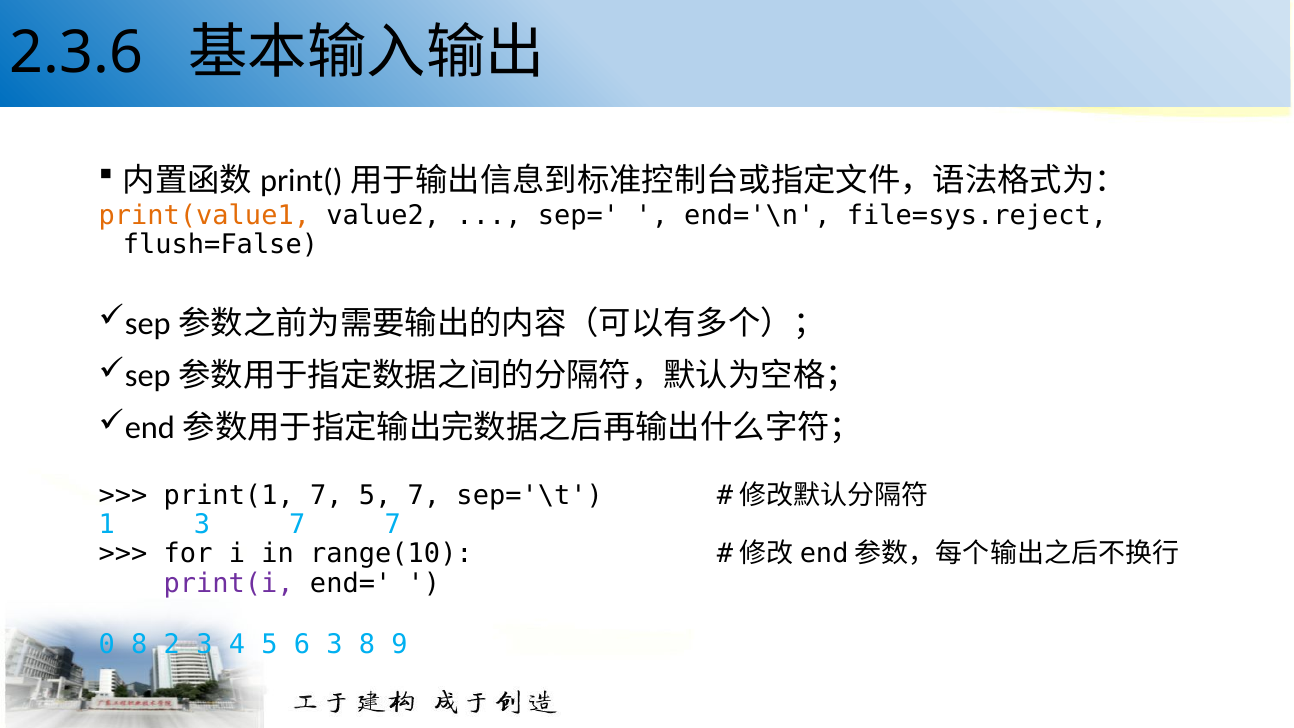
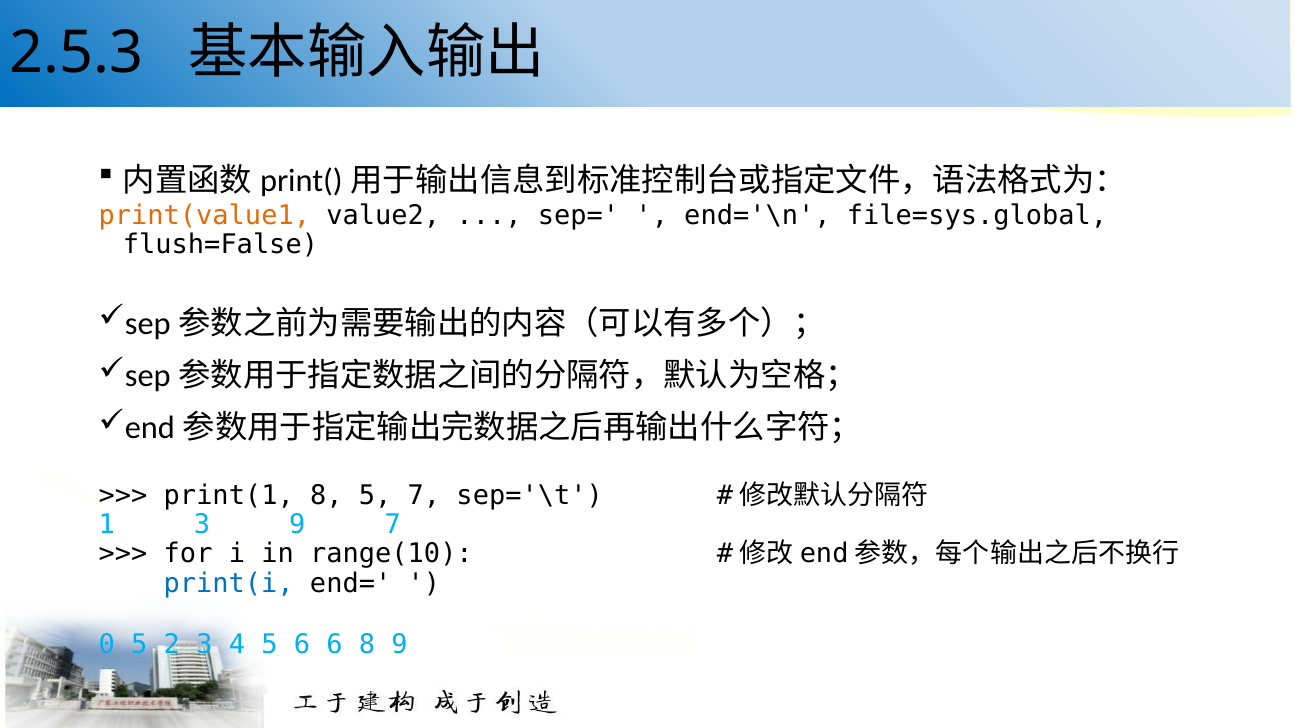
2.3.6: 2.3.6 -> 2.5.3 (77, 53)
file=sys.reject: file=sys.reject -> file=sys.global (977, 216)
print(1 7: 7 -> 8 (326, 496)
3 7: 7 -> 9 (297, 525)
print(i colour: purple -> blue (229, 583)
0 8: 8 -> 5 (139, 644)
6 3: 3 -> 6 (334, 644)
